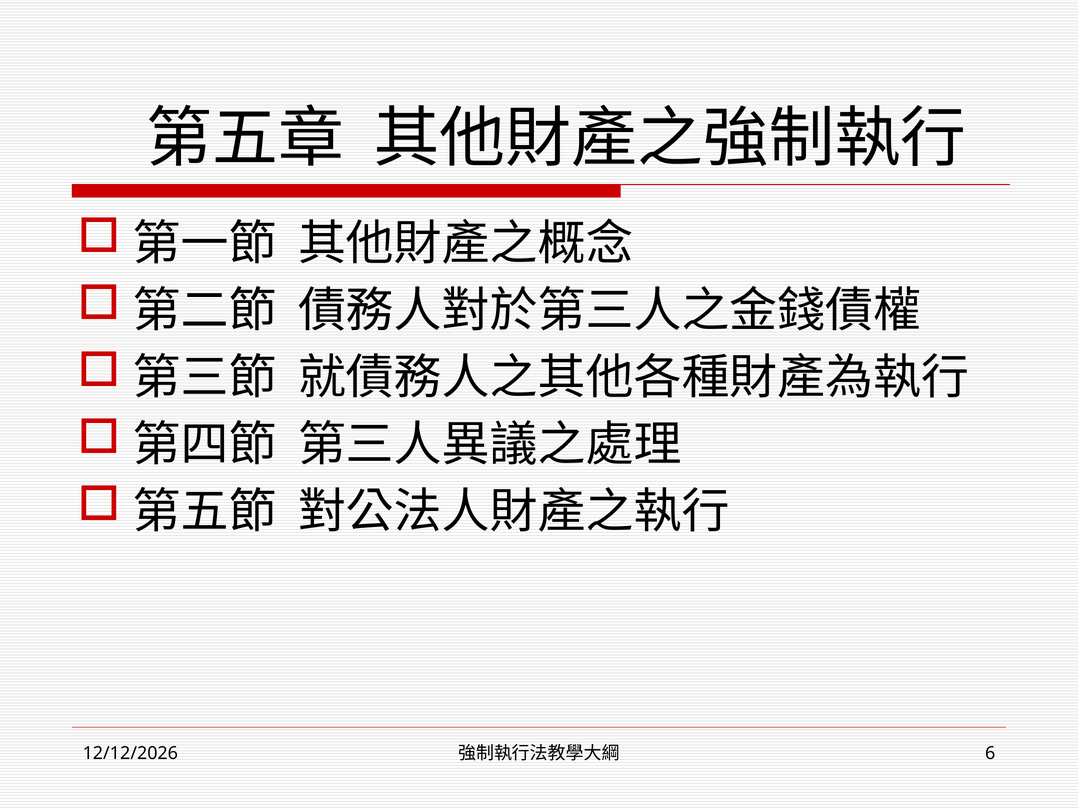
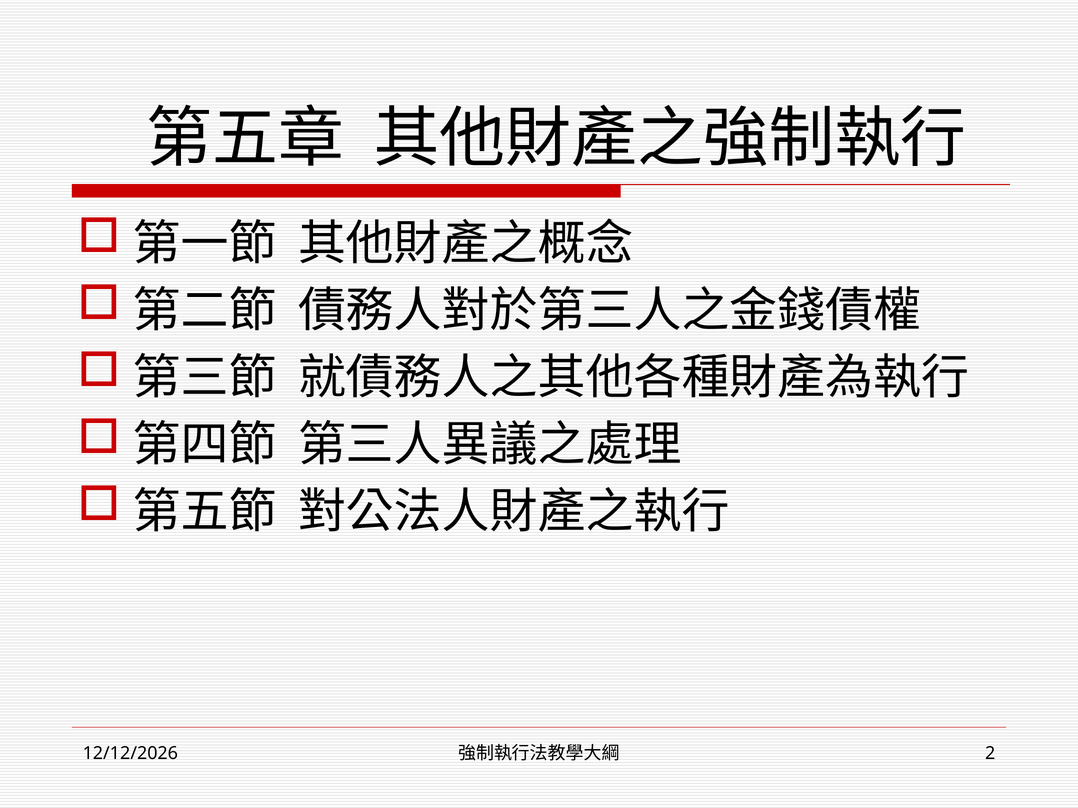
6: 6 -> 2 (990, 754)
